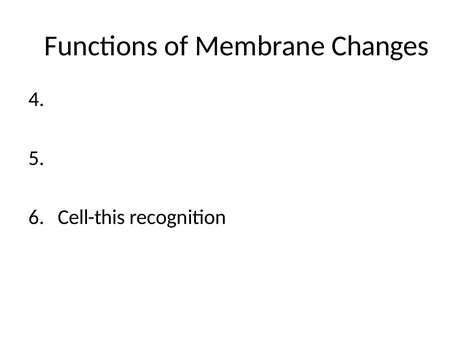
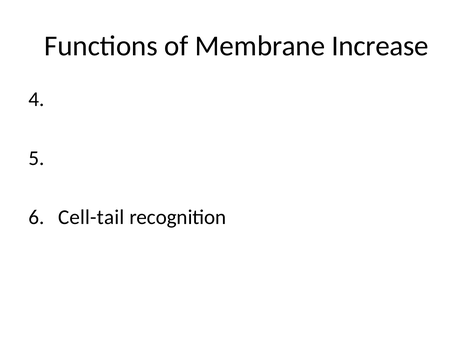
Changes: Changes -> Increase (380, 46)
Cell-this: Cell-this -> Cell-tail (91, 217)
